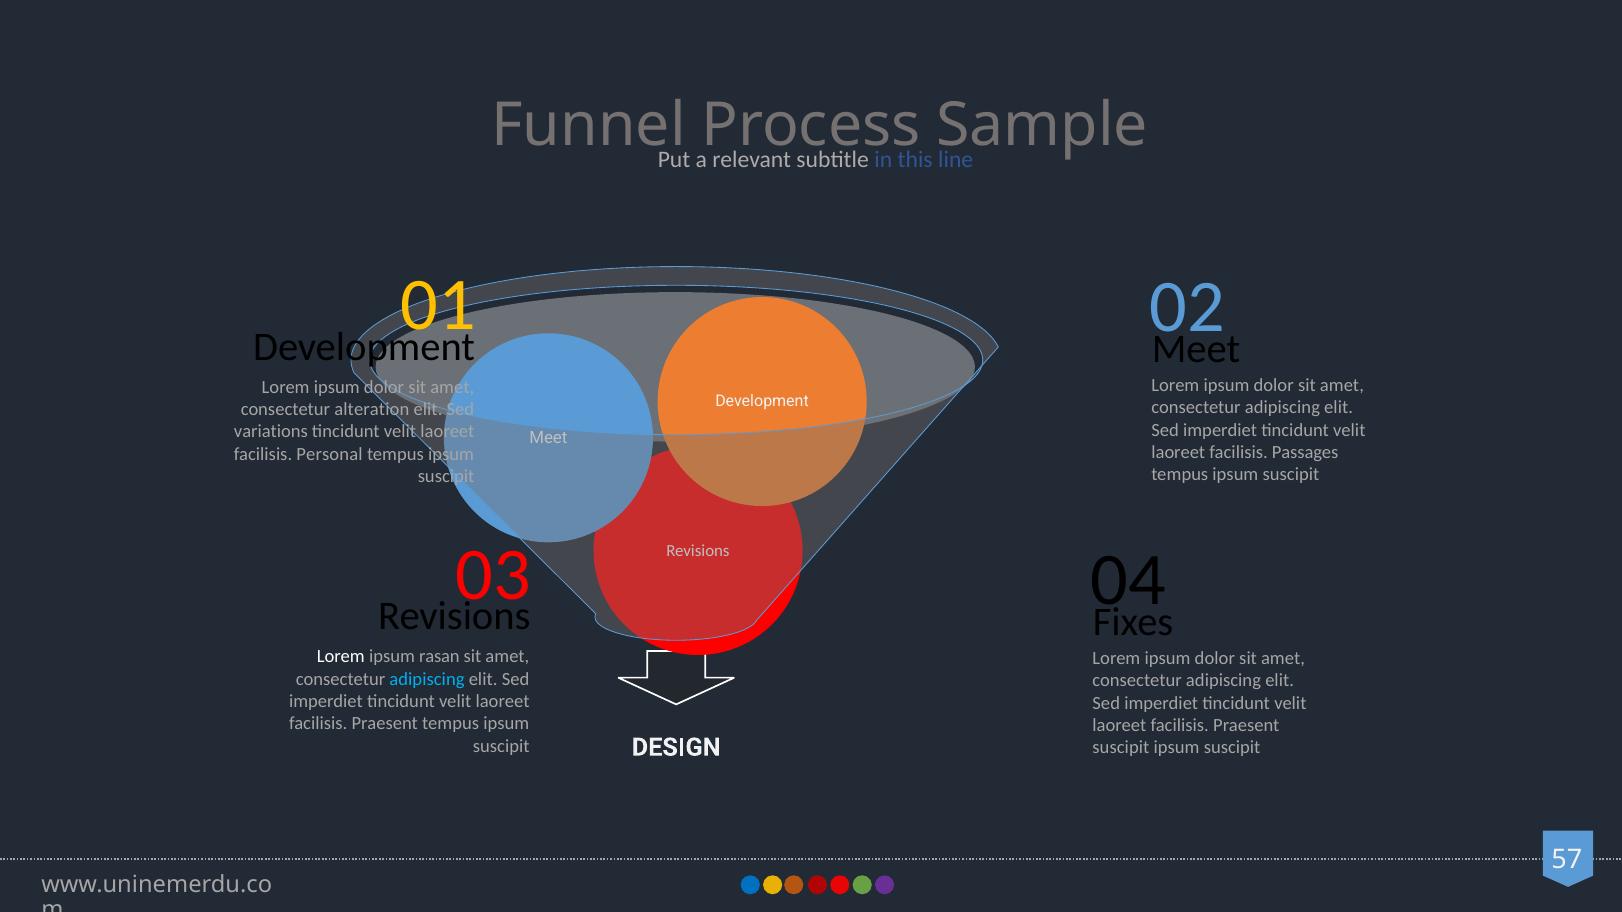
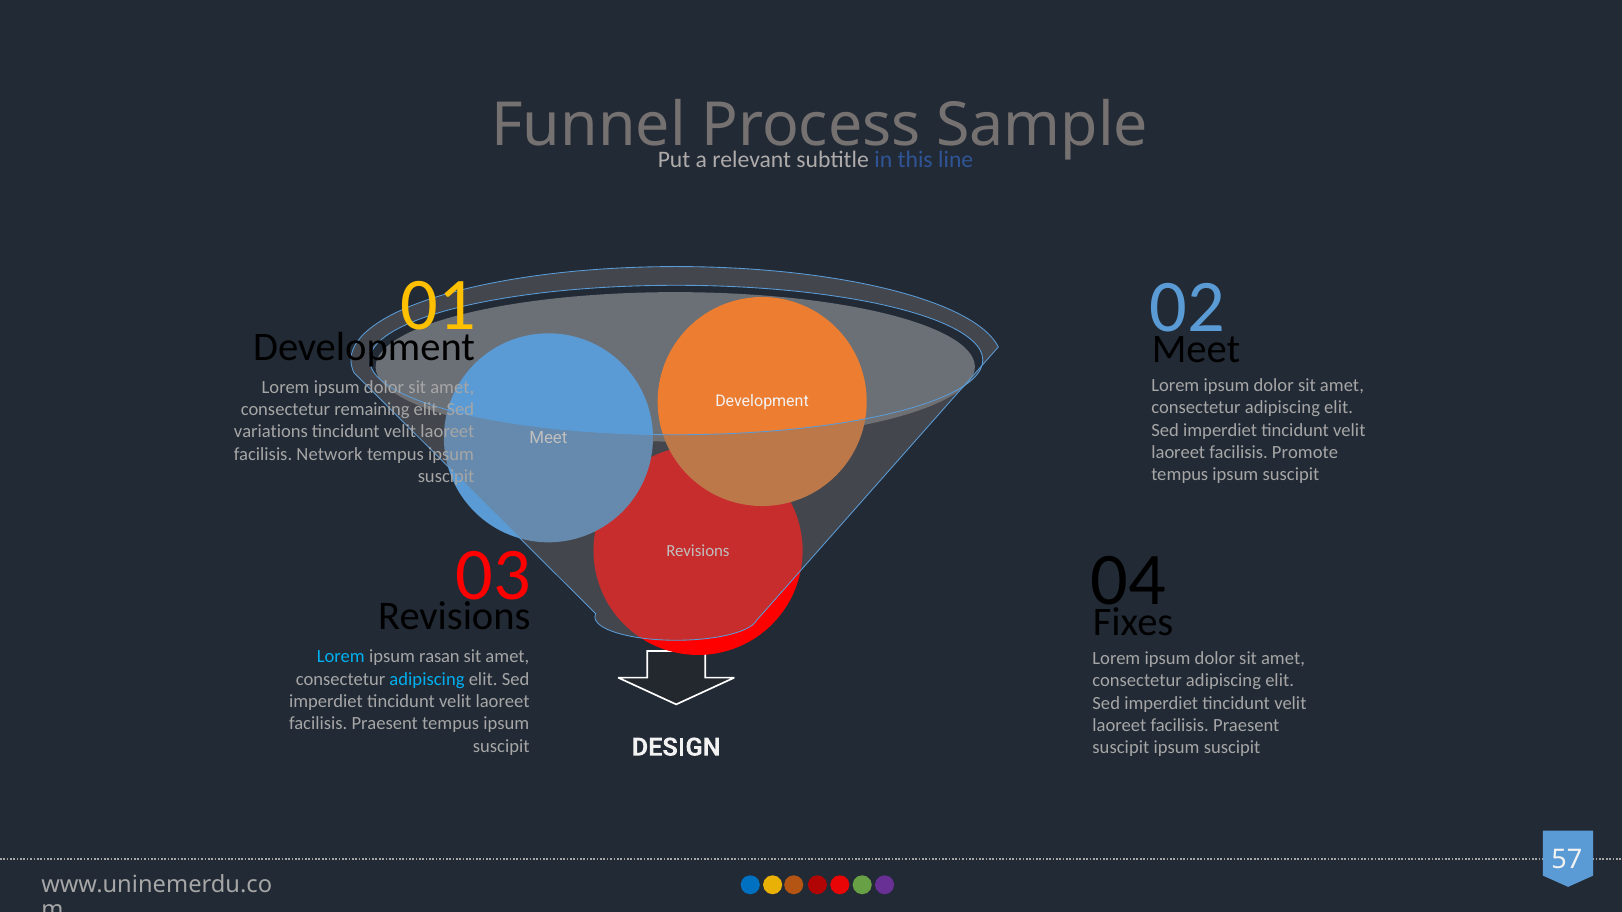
alteration: alteration -> remaining (372, 410)
Passages: Passages -> Promote (1305, 452)
Personal: Personal -> Network (330, 454)
Lorem colour: white -> light blue (341, 657)
